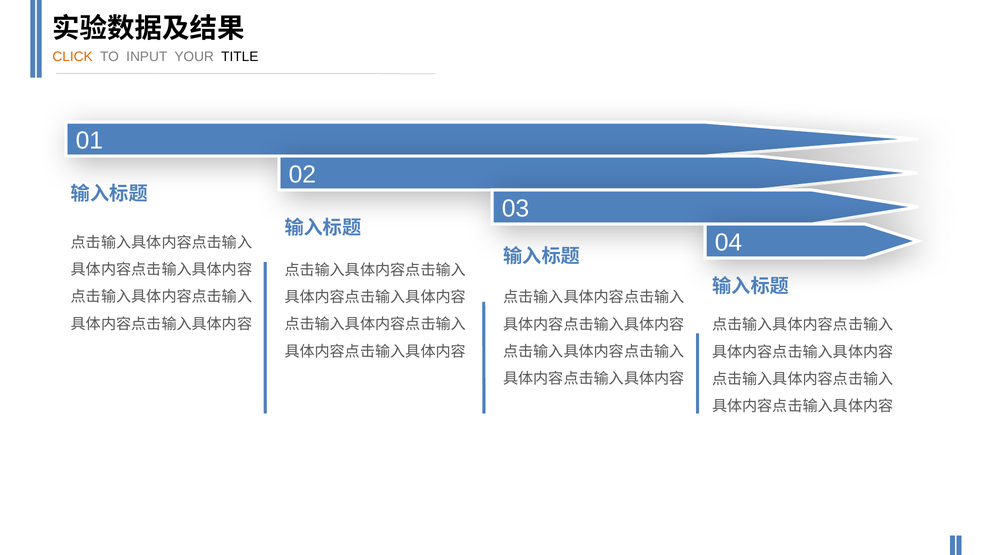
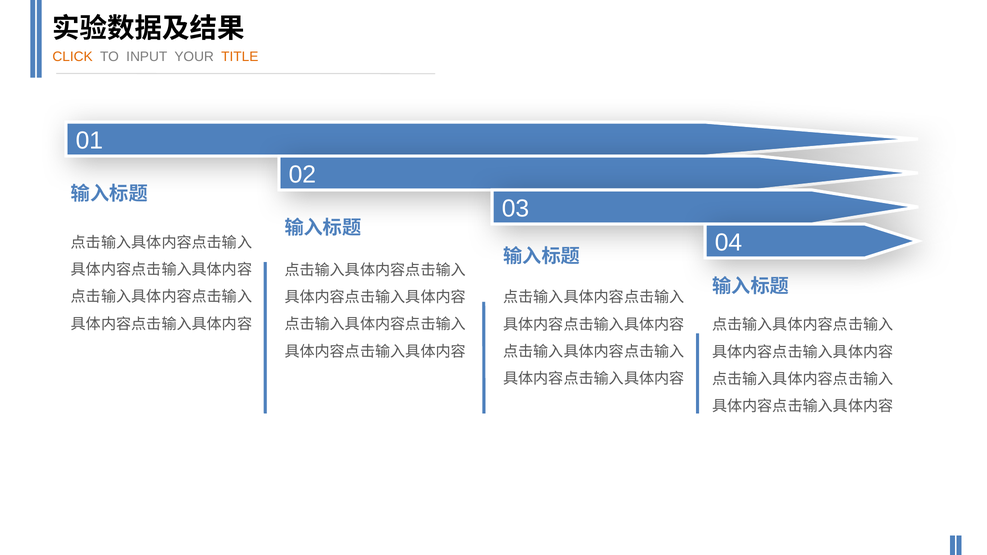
TITLE colour: black -> orange (240, 57)
